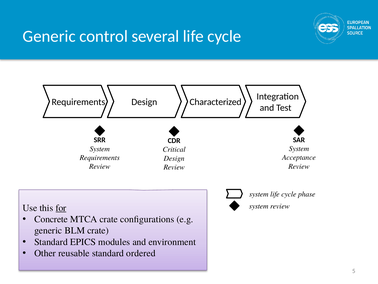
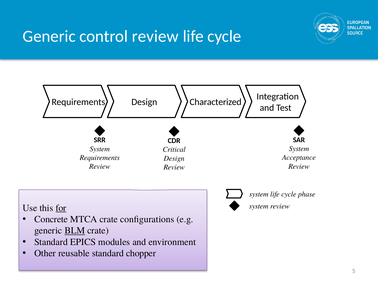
control several: several -> review (155, 36)
BLM underline: none -> present (75, 230)
ordered: ordered -> chopper (141, 253)
